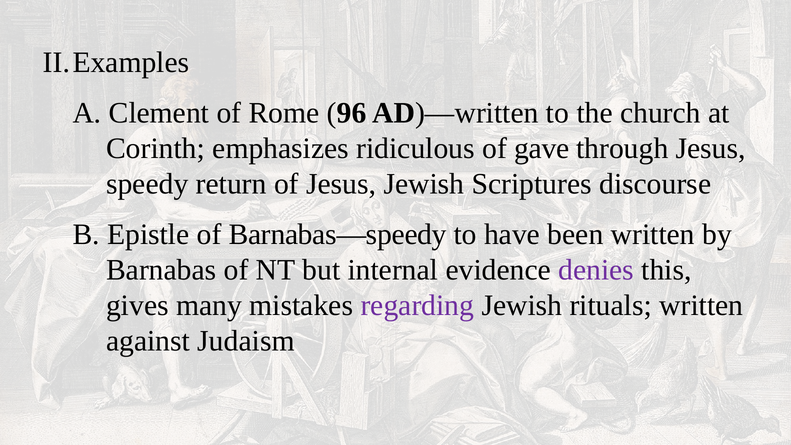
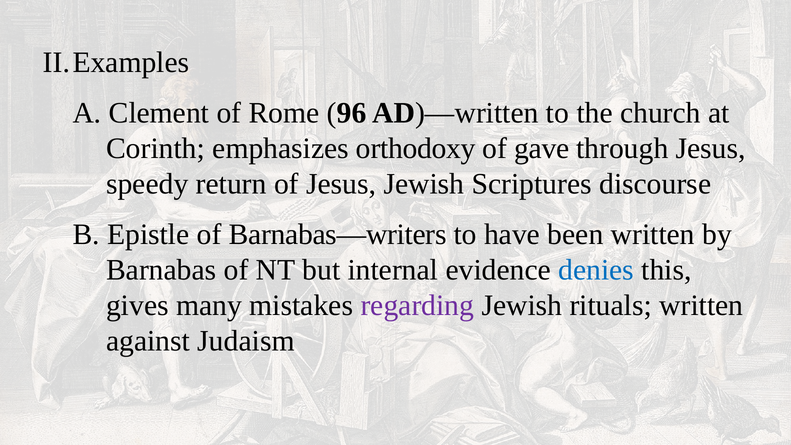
ridiculous: ridiculous -> orthodoxy (416, 148)
Barnabas—speedy: Barnabas—speedy -> Barnabas—writers (338, 234)
denies colour: purple -> blue (596, 270)
